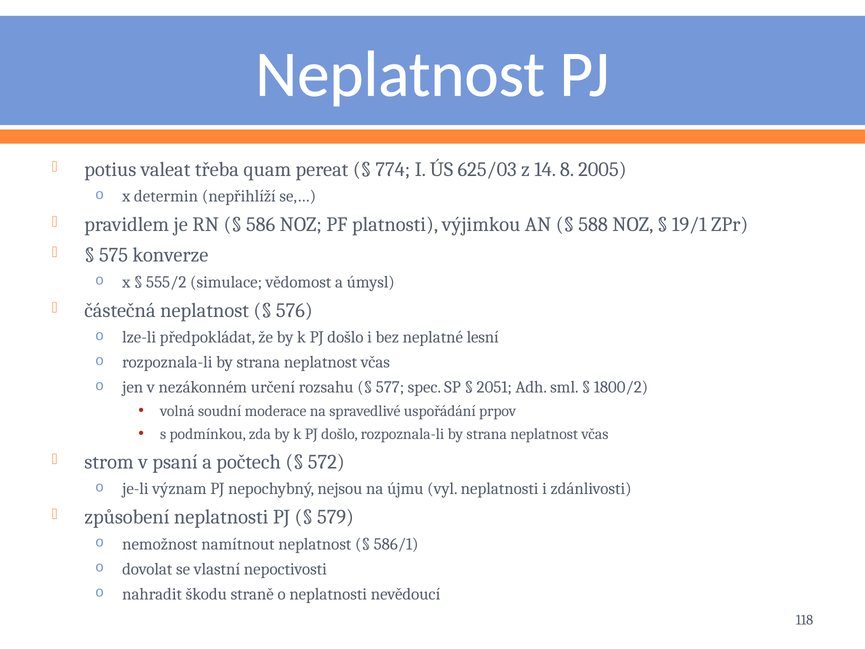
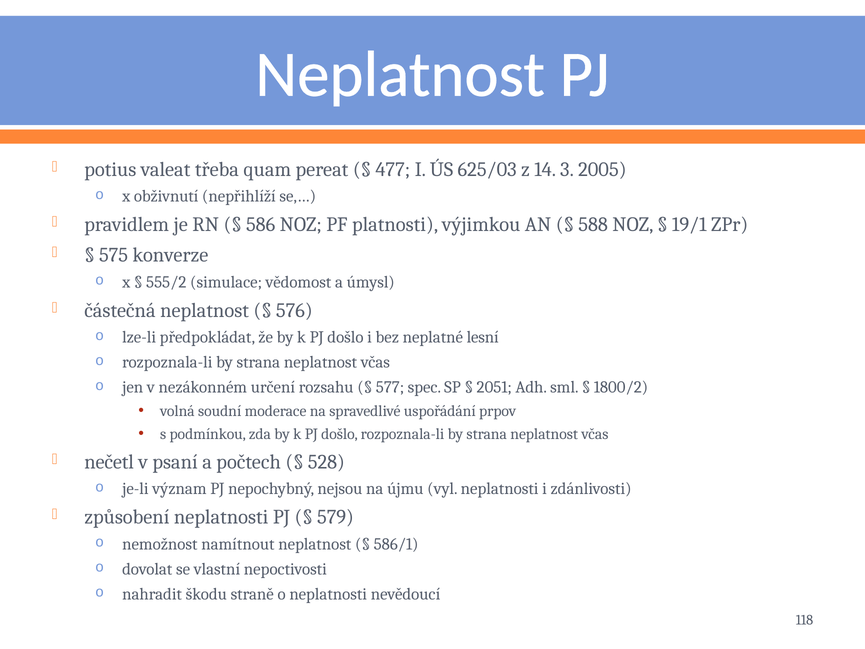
774: 774 -> 477 (393, 169)
8: 8 -> 3 (567, 169)
determin: determin -> obživnutí (166, 196)
strom: strom -> nečetl (109, 462)
572: 572 -> 528 (326, 462)
